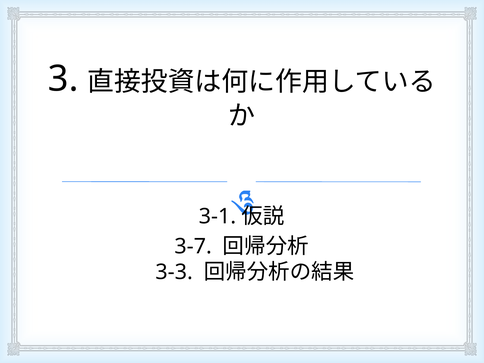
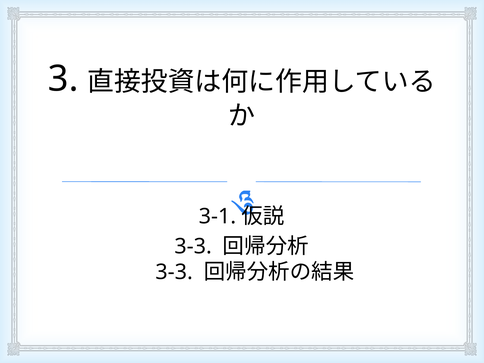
3-7: 3-7 -> 3-3 (193, 246)
